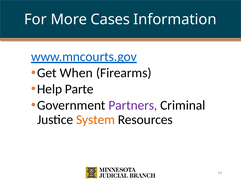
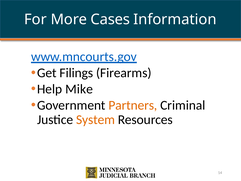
When: When -> Filings (76, 73)
Parte: Parte -> Mike (79, 89)
Partners colour: purple -> orange (133, 105)
